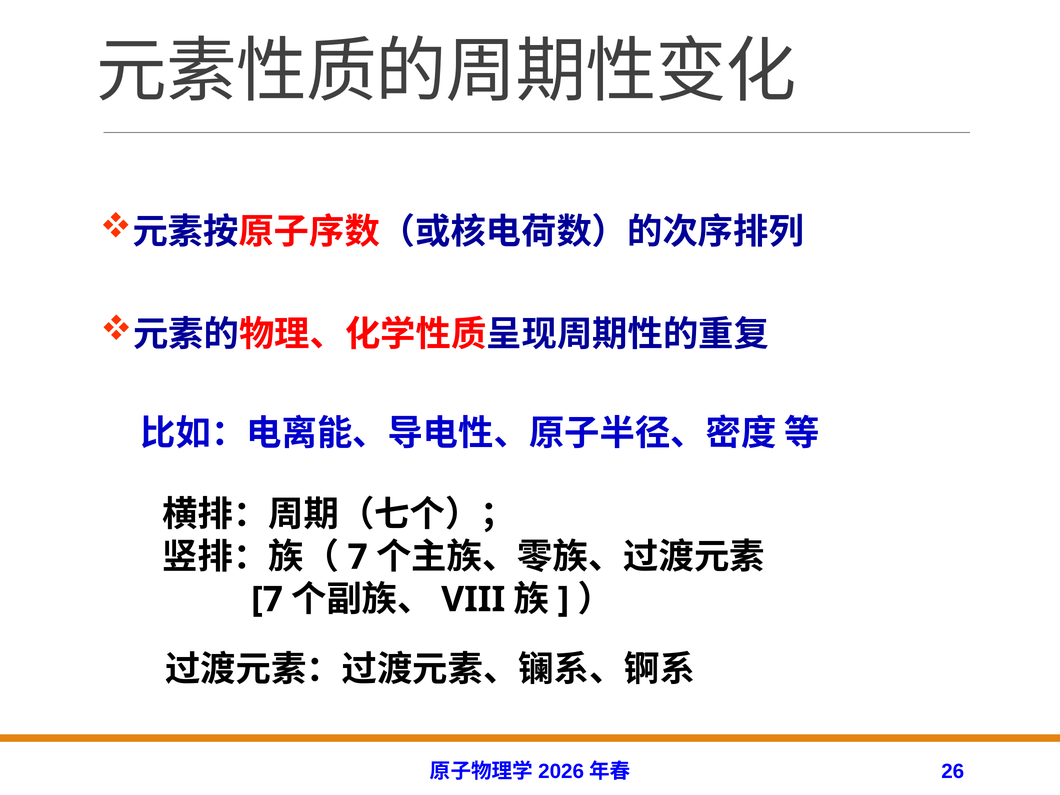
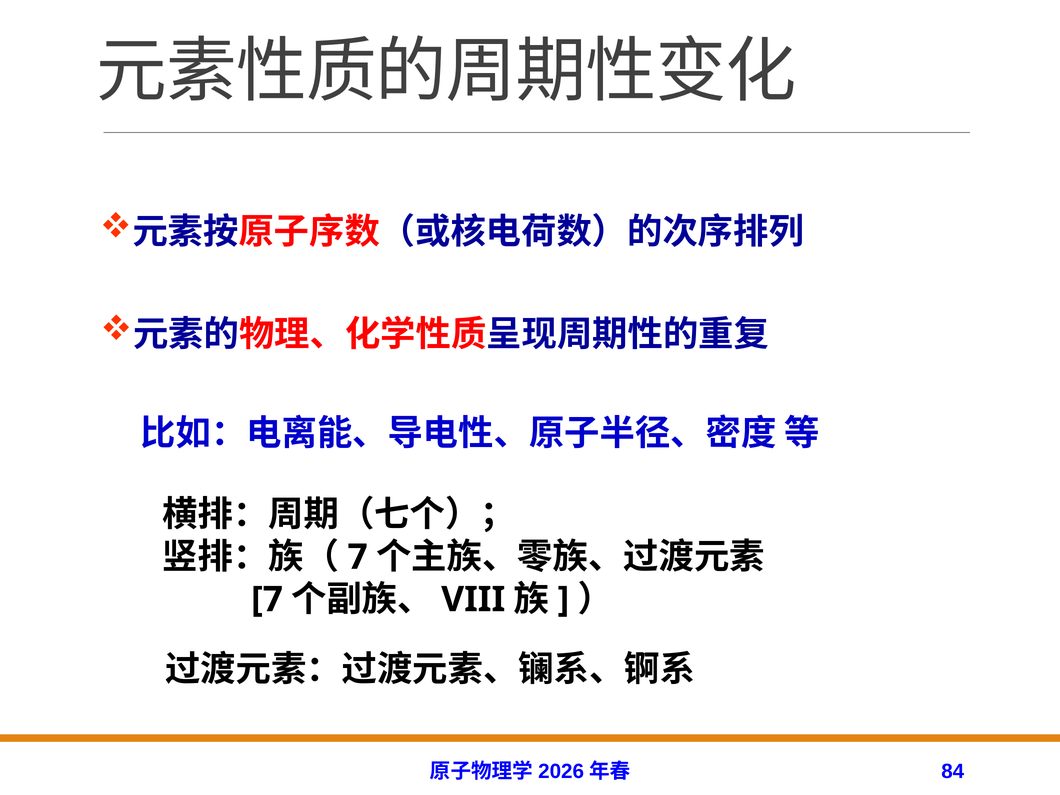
26: 26 -> 84 (953, 771)
